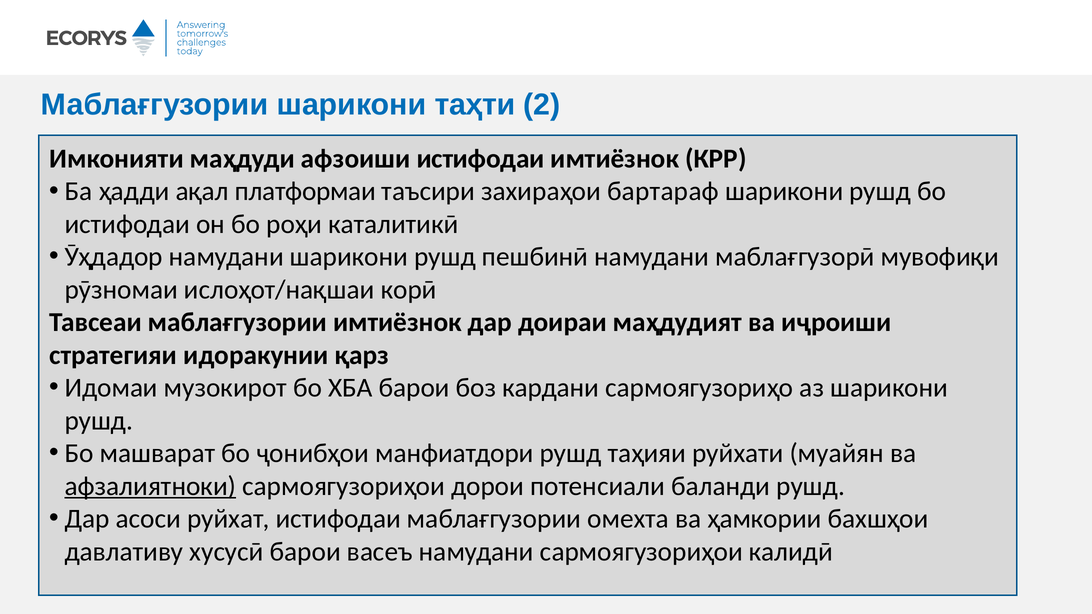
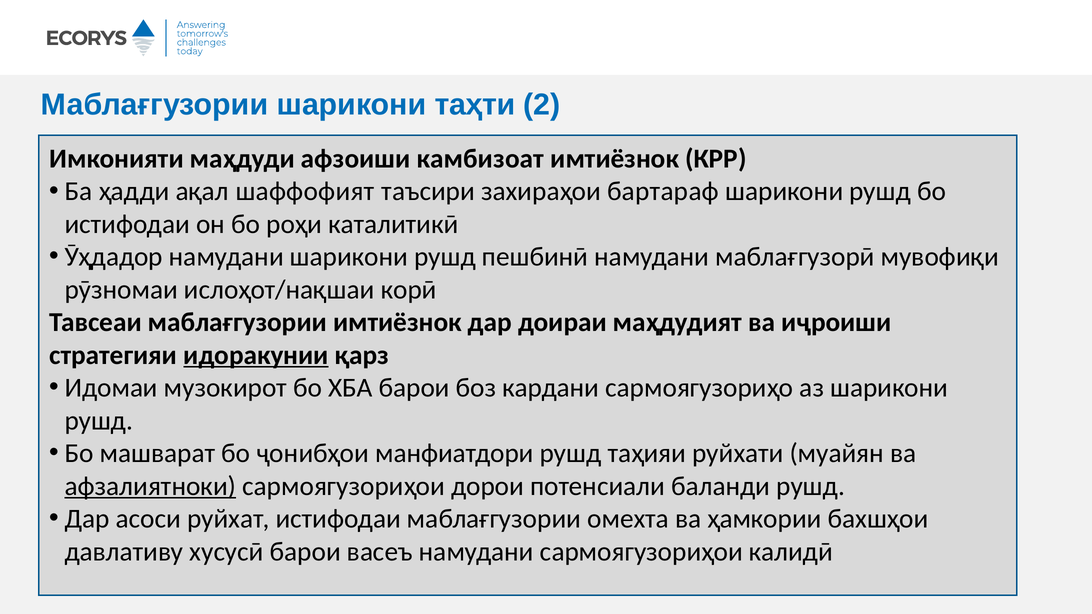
афзоиши истифодаи: истифодаи -> камбизоат (480, 159)
платформаи: платформаи -> шаффофият (305, 192)
идоракунии underline: none -> present (256, 355)
